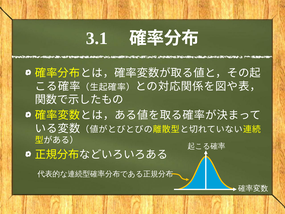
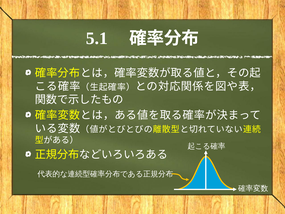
3.1: 3.1 -> 5.1 (97, 38)
